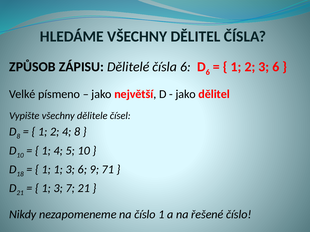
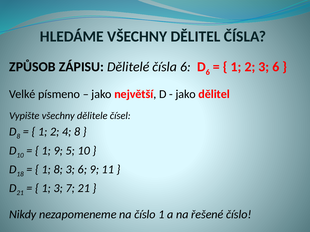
1 4: 4 -> 9 (58, 151)
1 1: 1 -> 8 (58, 170)
71: 71 -> 11 (108, 170)
